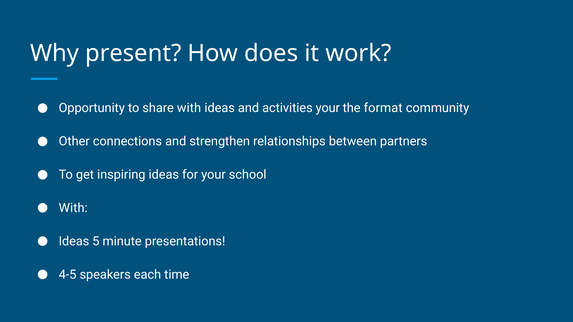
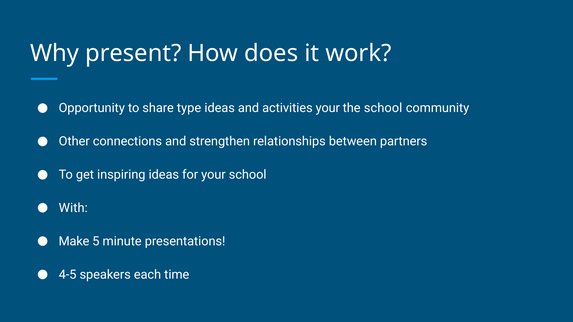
share with: with -> type (189, 108)
the format: format -> school (383, 108)
Ideas: Ideas -> Make (74, 241)
